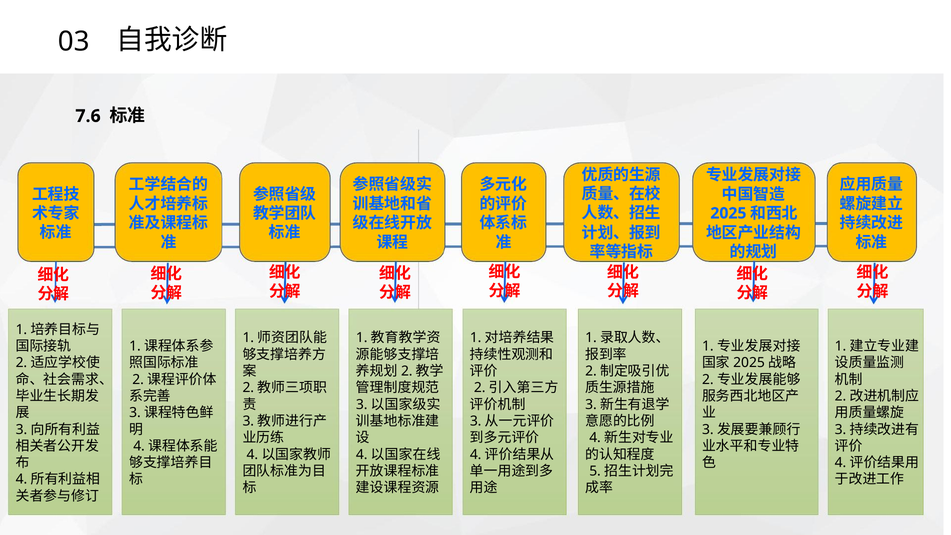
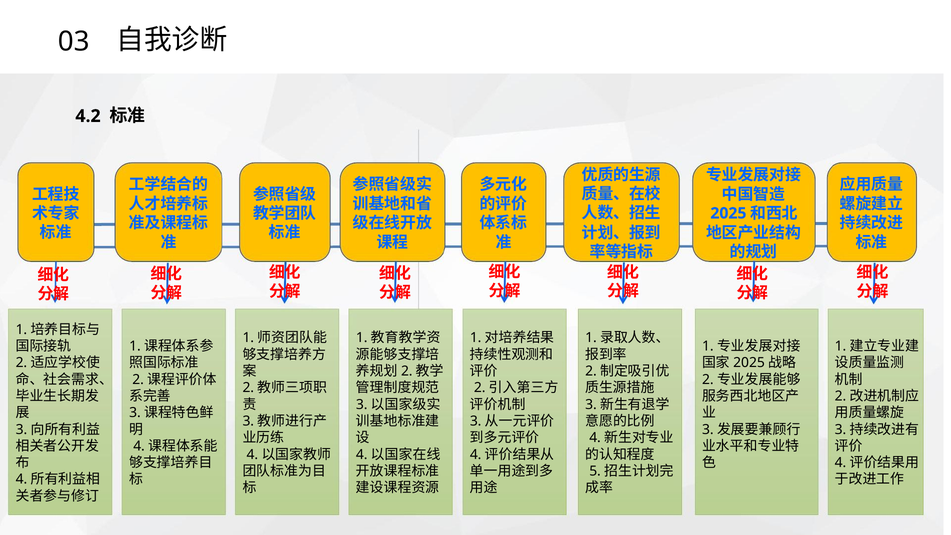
7.6: 7.6 -> 4.2 (88, 116)
